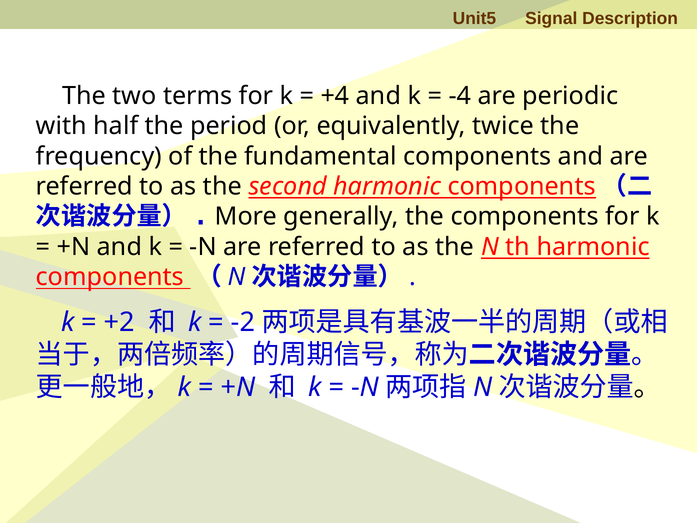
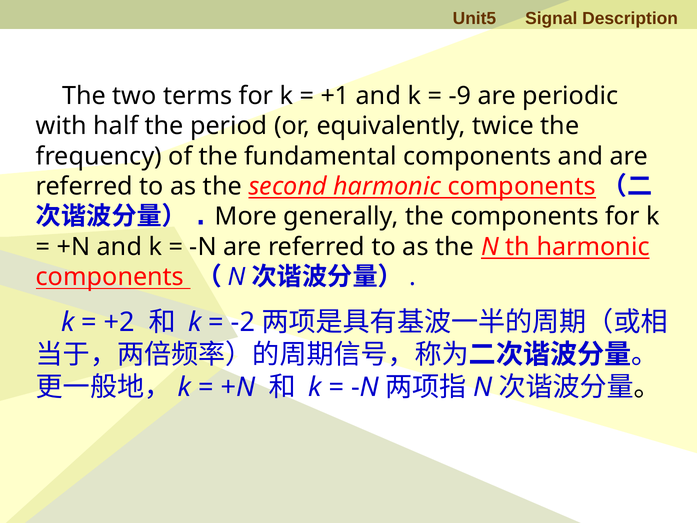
+4: +4 -> +1 (335, 96)
-4: -4 -> -9 (460, 96)
